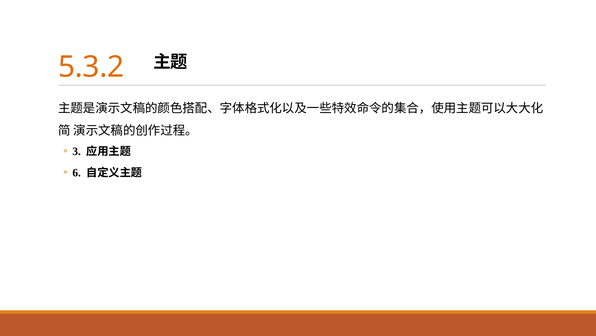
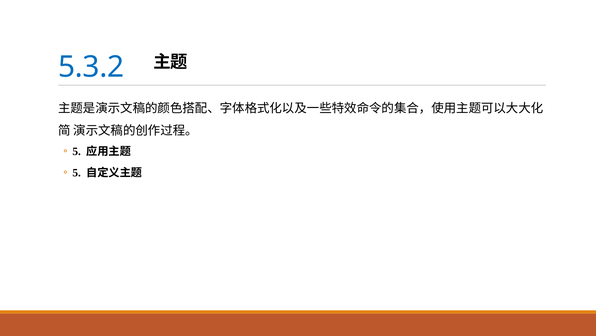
5.3.2 colour: orange -> blue (91, 67)
3: 3 -> 5 (77, 151)
6: 6 -> 5 (77, 172)
